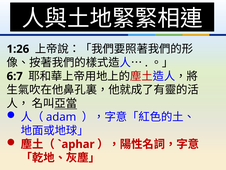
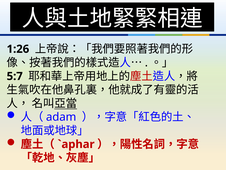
6:7: 6:7 -> 5:7 (15, 76)
